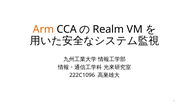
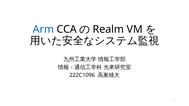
Arm colour: orange -> blue (43, 29)
